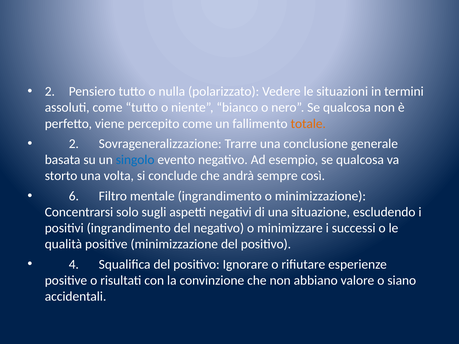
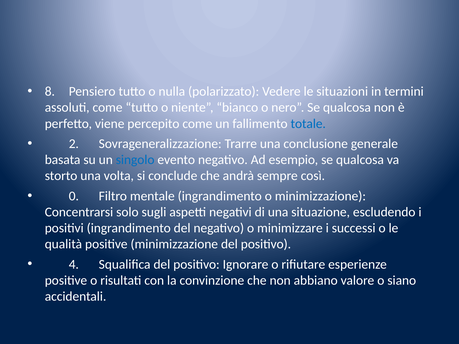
2: 2 -> 8 (50, 92)
totale colour: orange -> blue (308, 124)
6: 6 -> 0 (74, 196)
